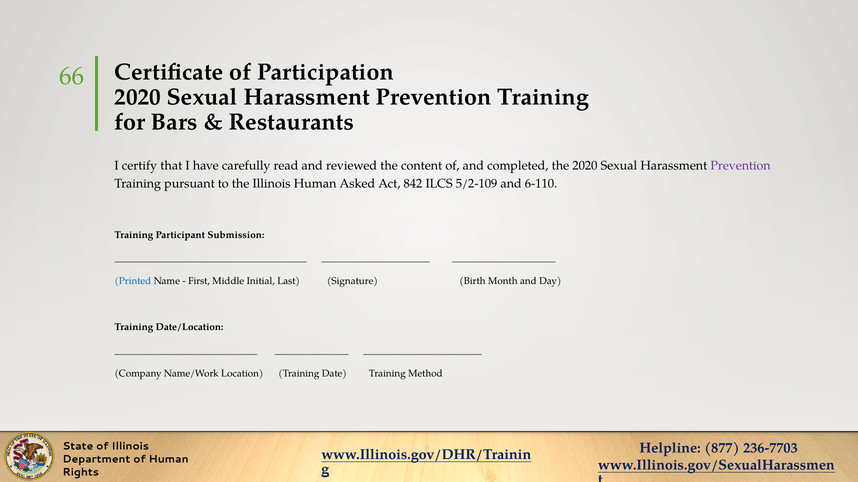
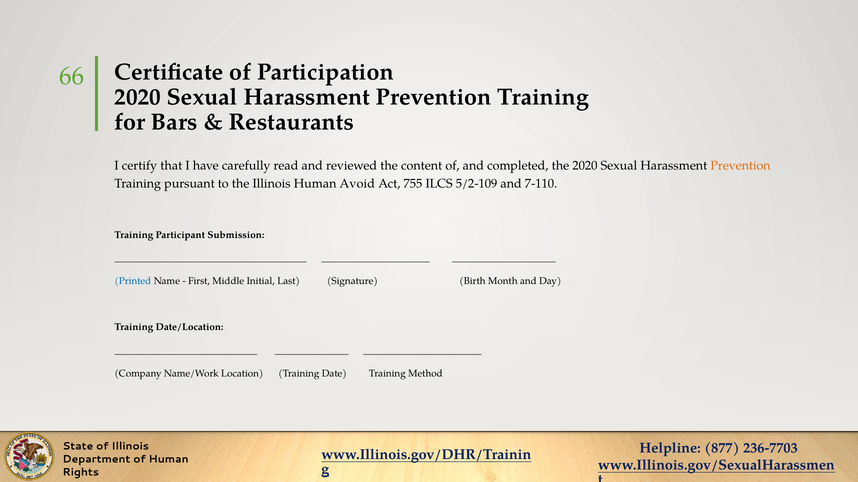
Prevention colour: purple -> orange (741, 166)
Asked: Asked -> Avoid (357, 184)
842: 842 -> 755 (413, 184)
6-110: 6-110 -> 7-110 (541, 184)
